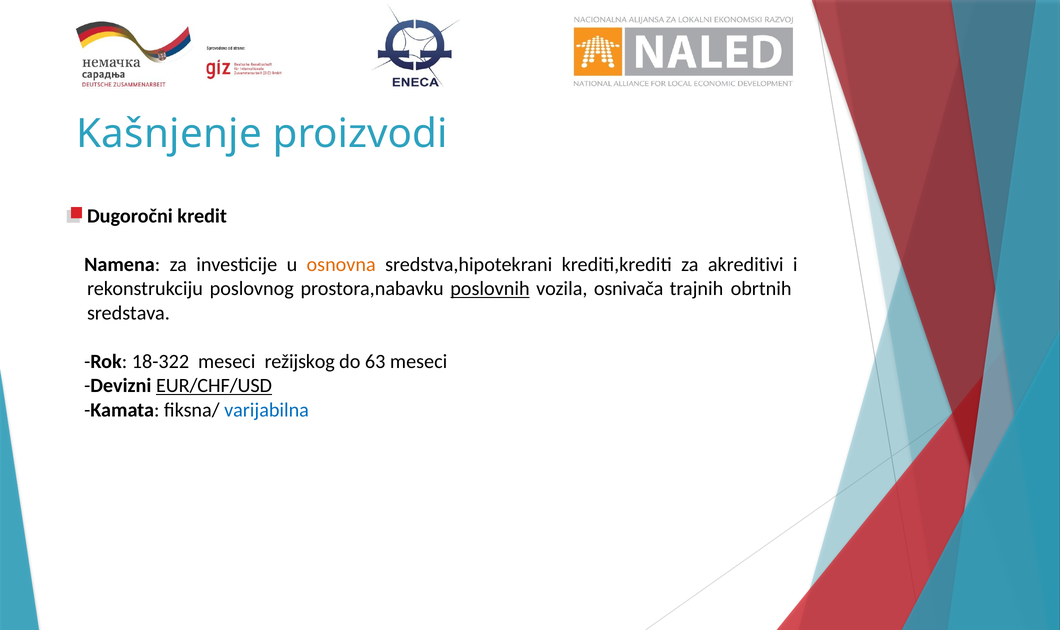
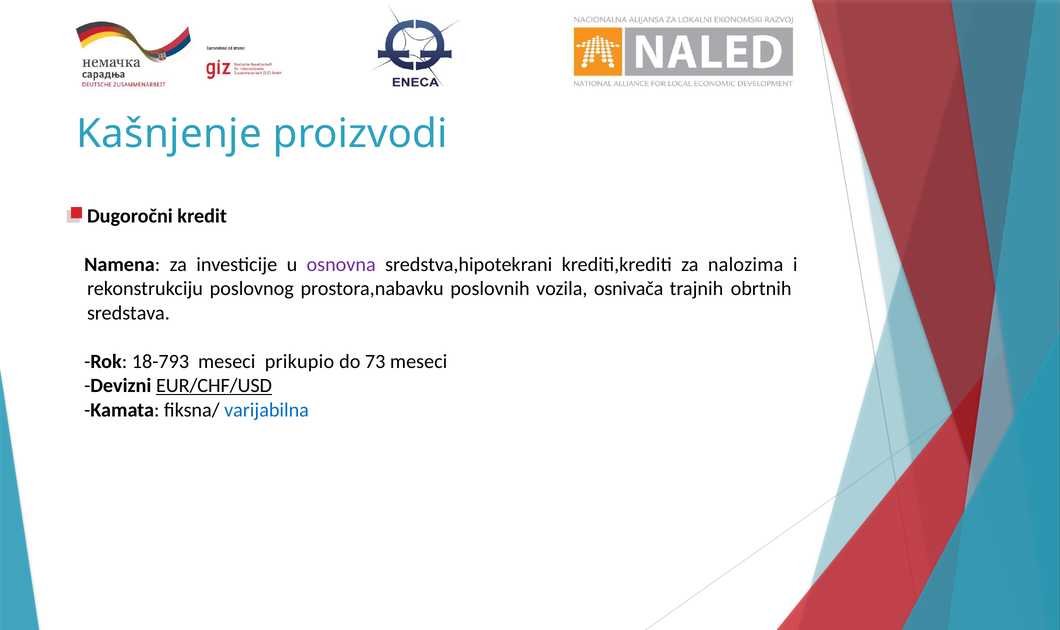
osnovna colour: orange -> purple (341, 265)
akreditivi: akreditivi -> nalozima (746, 265)
poslovnih underline: present -> none (490, 289)
18-322: 18-322 -> 18-793 (160, 362)
režijskog: režijskog -> prikupio (299, 362)
63: 63 -> 73 (375, 362)
